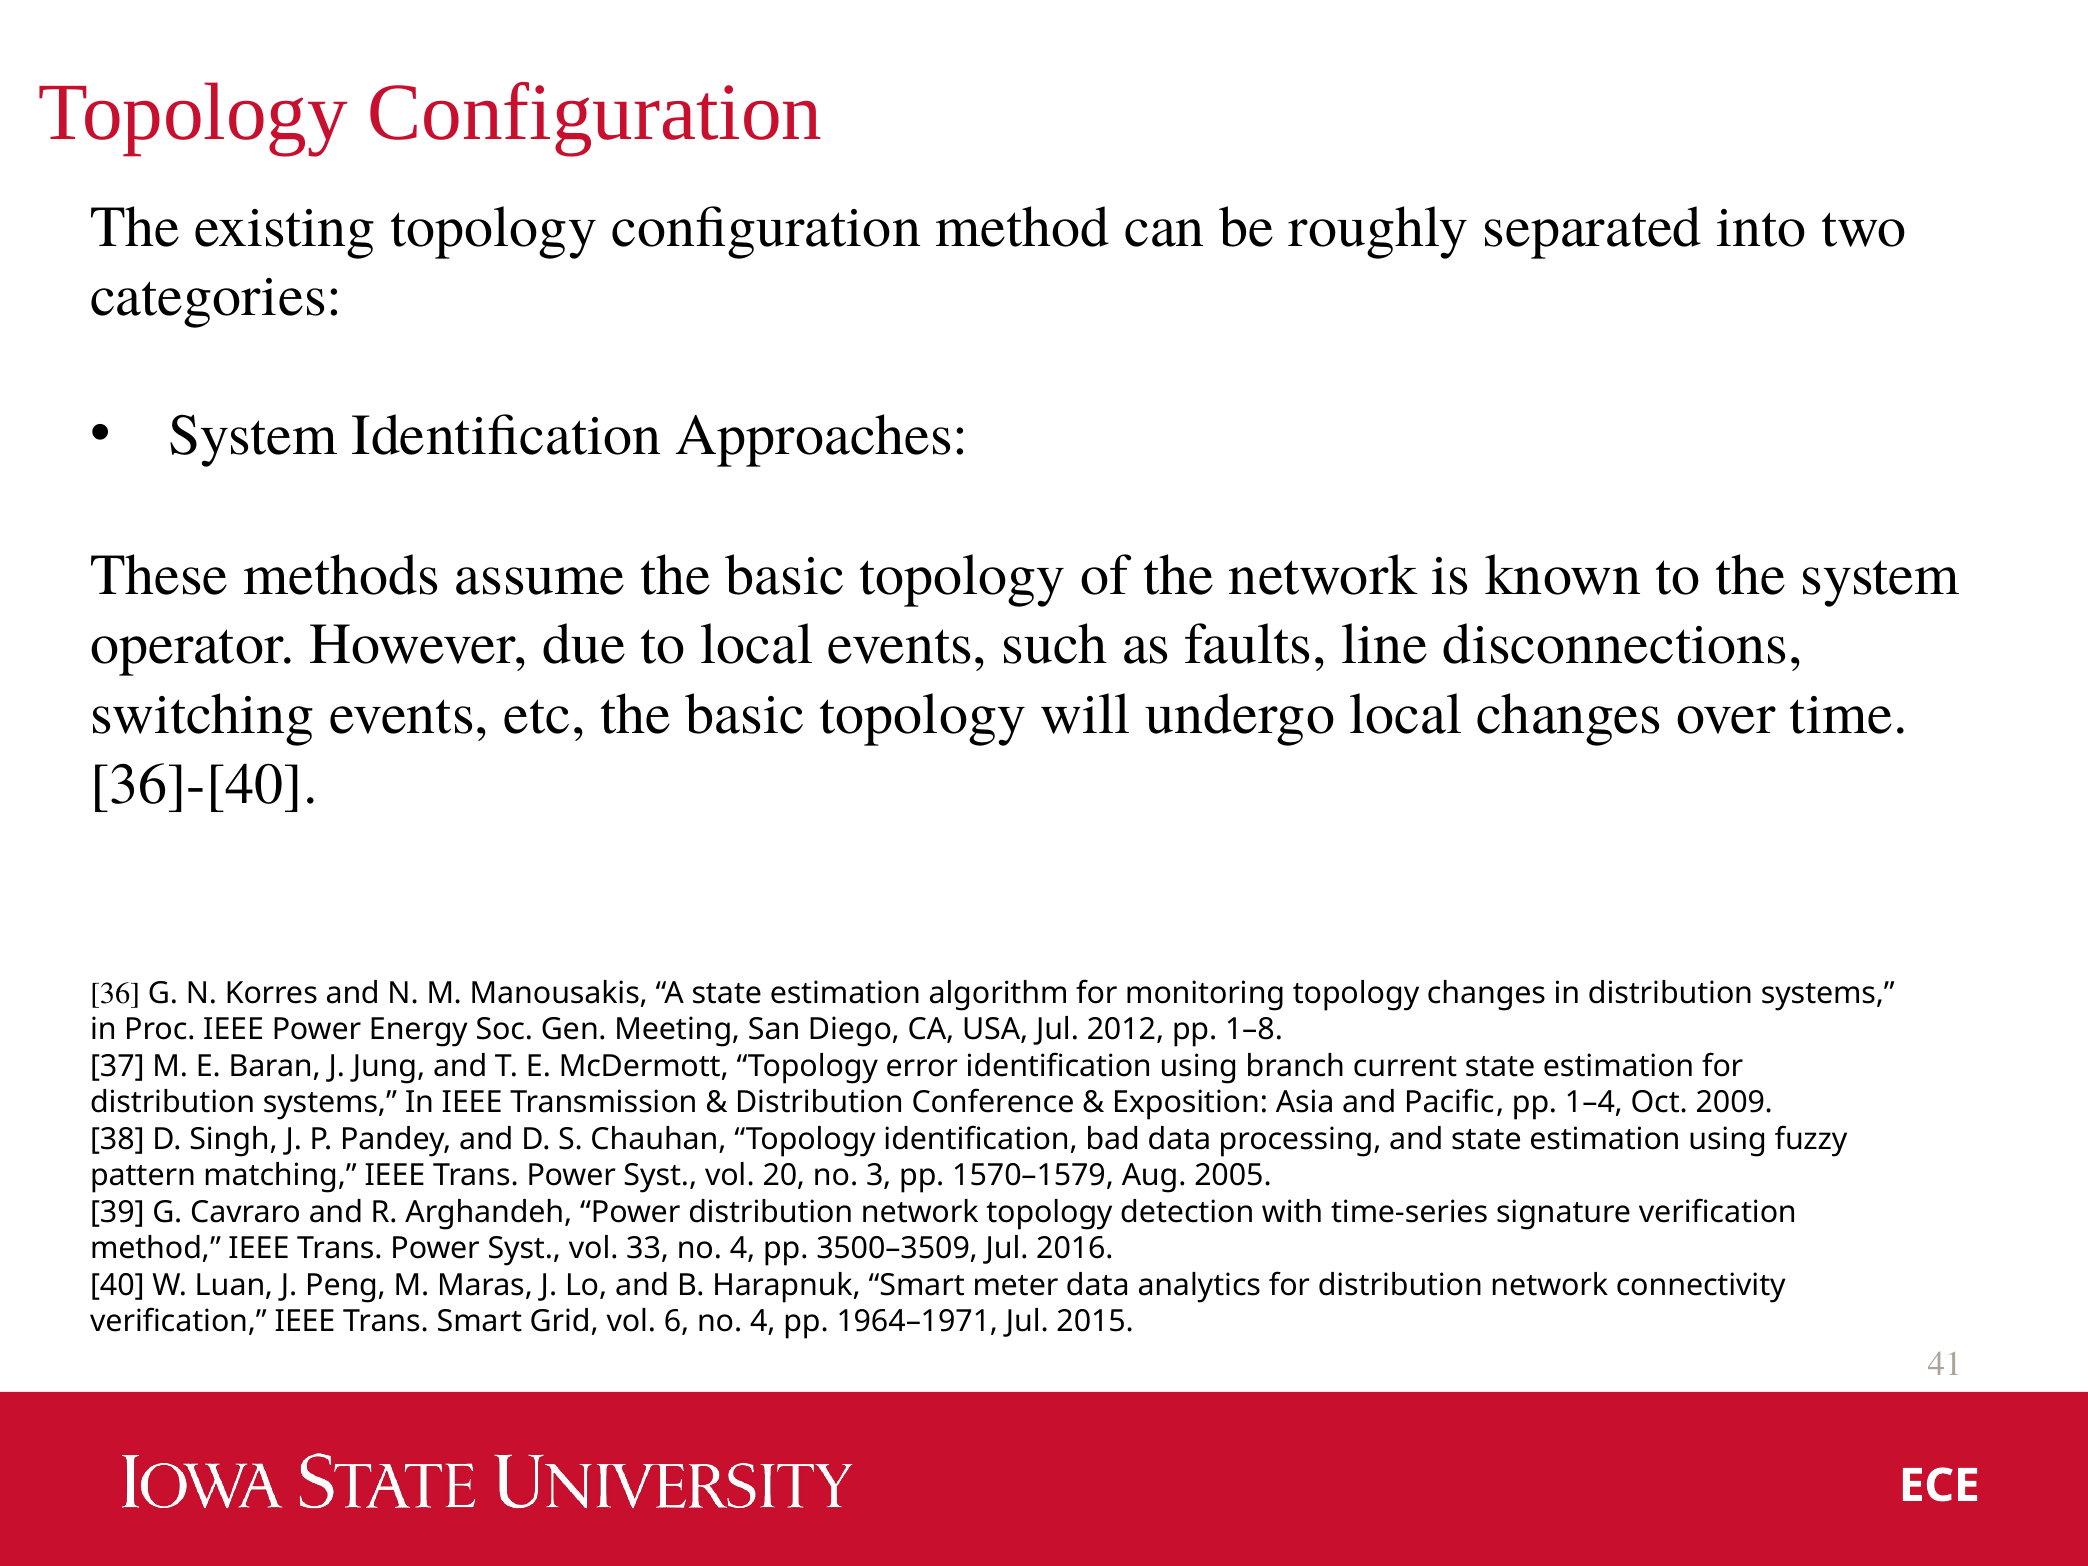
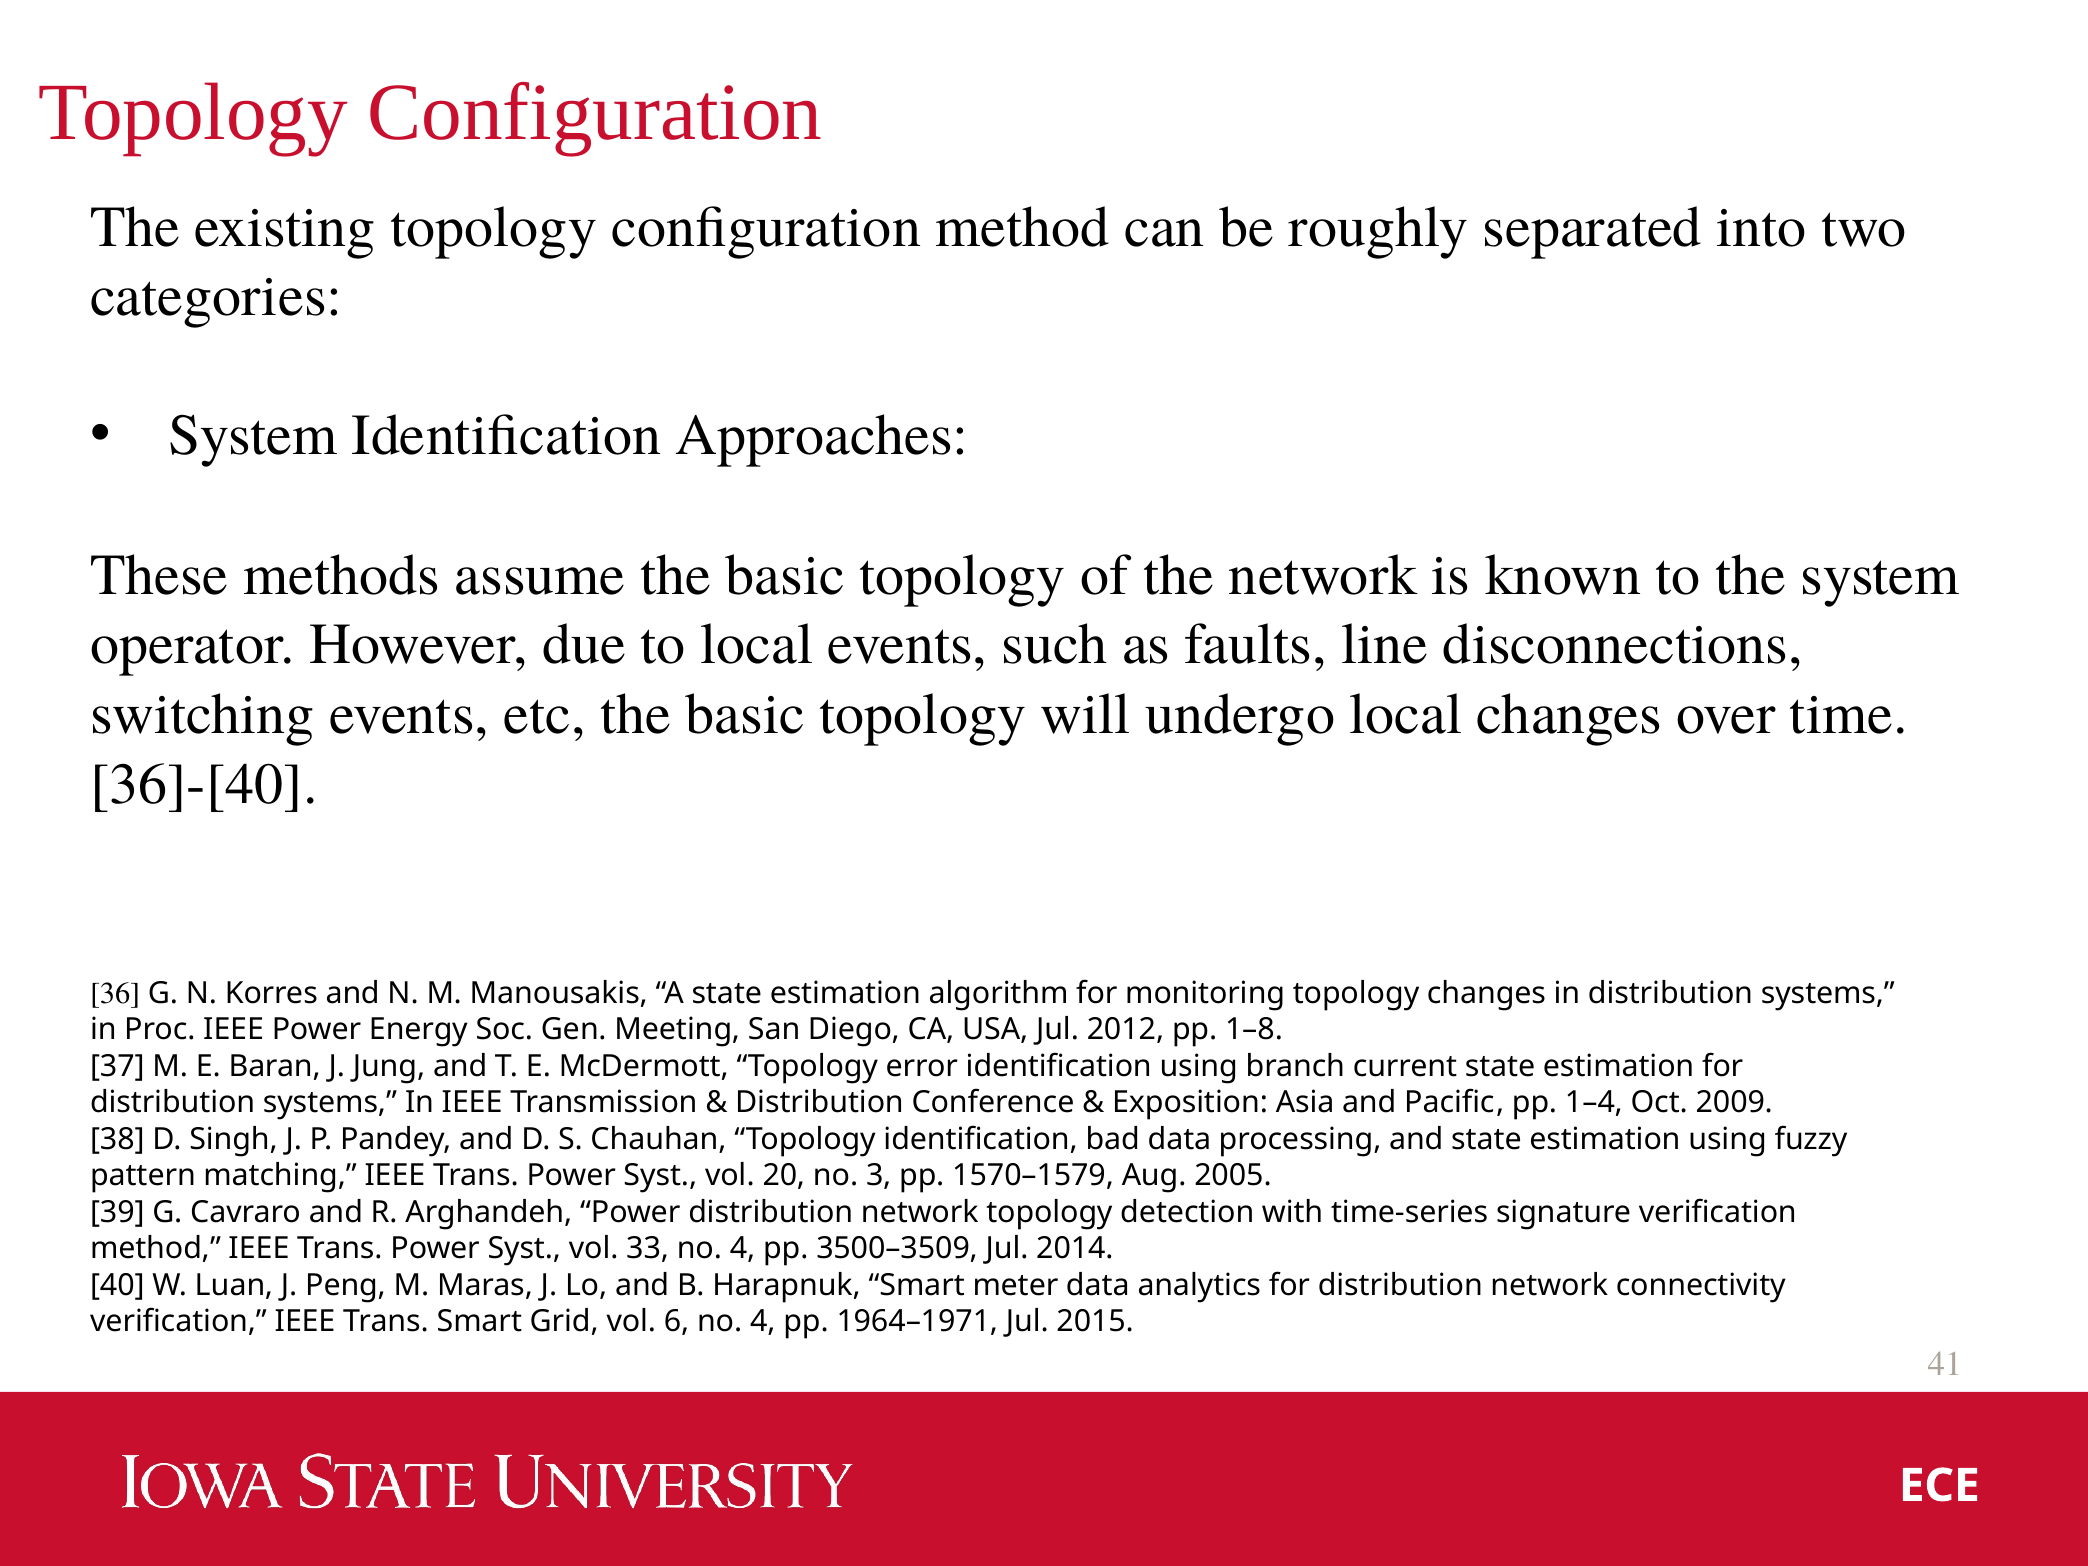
2016: 2016 -> 2014 (1075, 1249)
